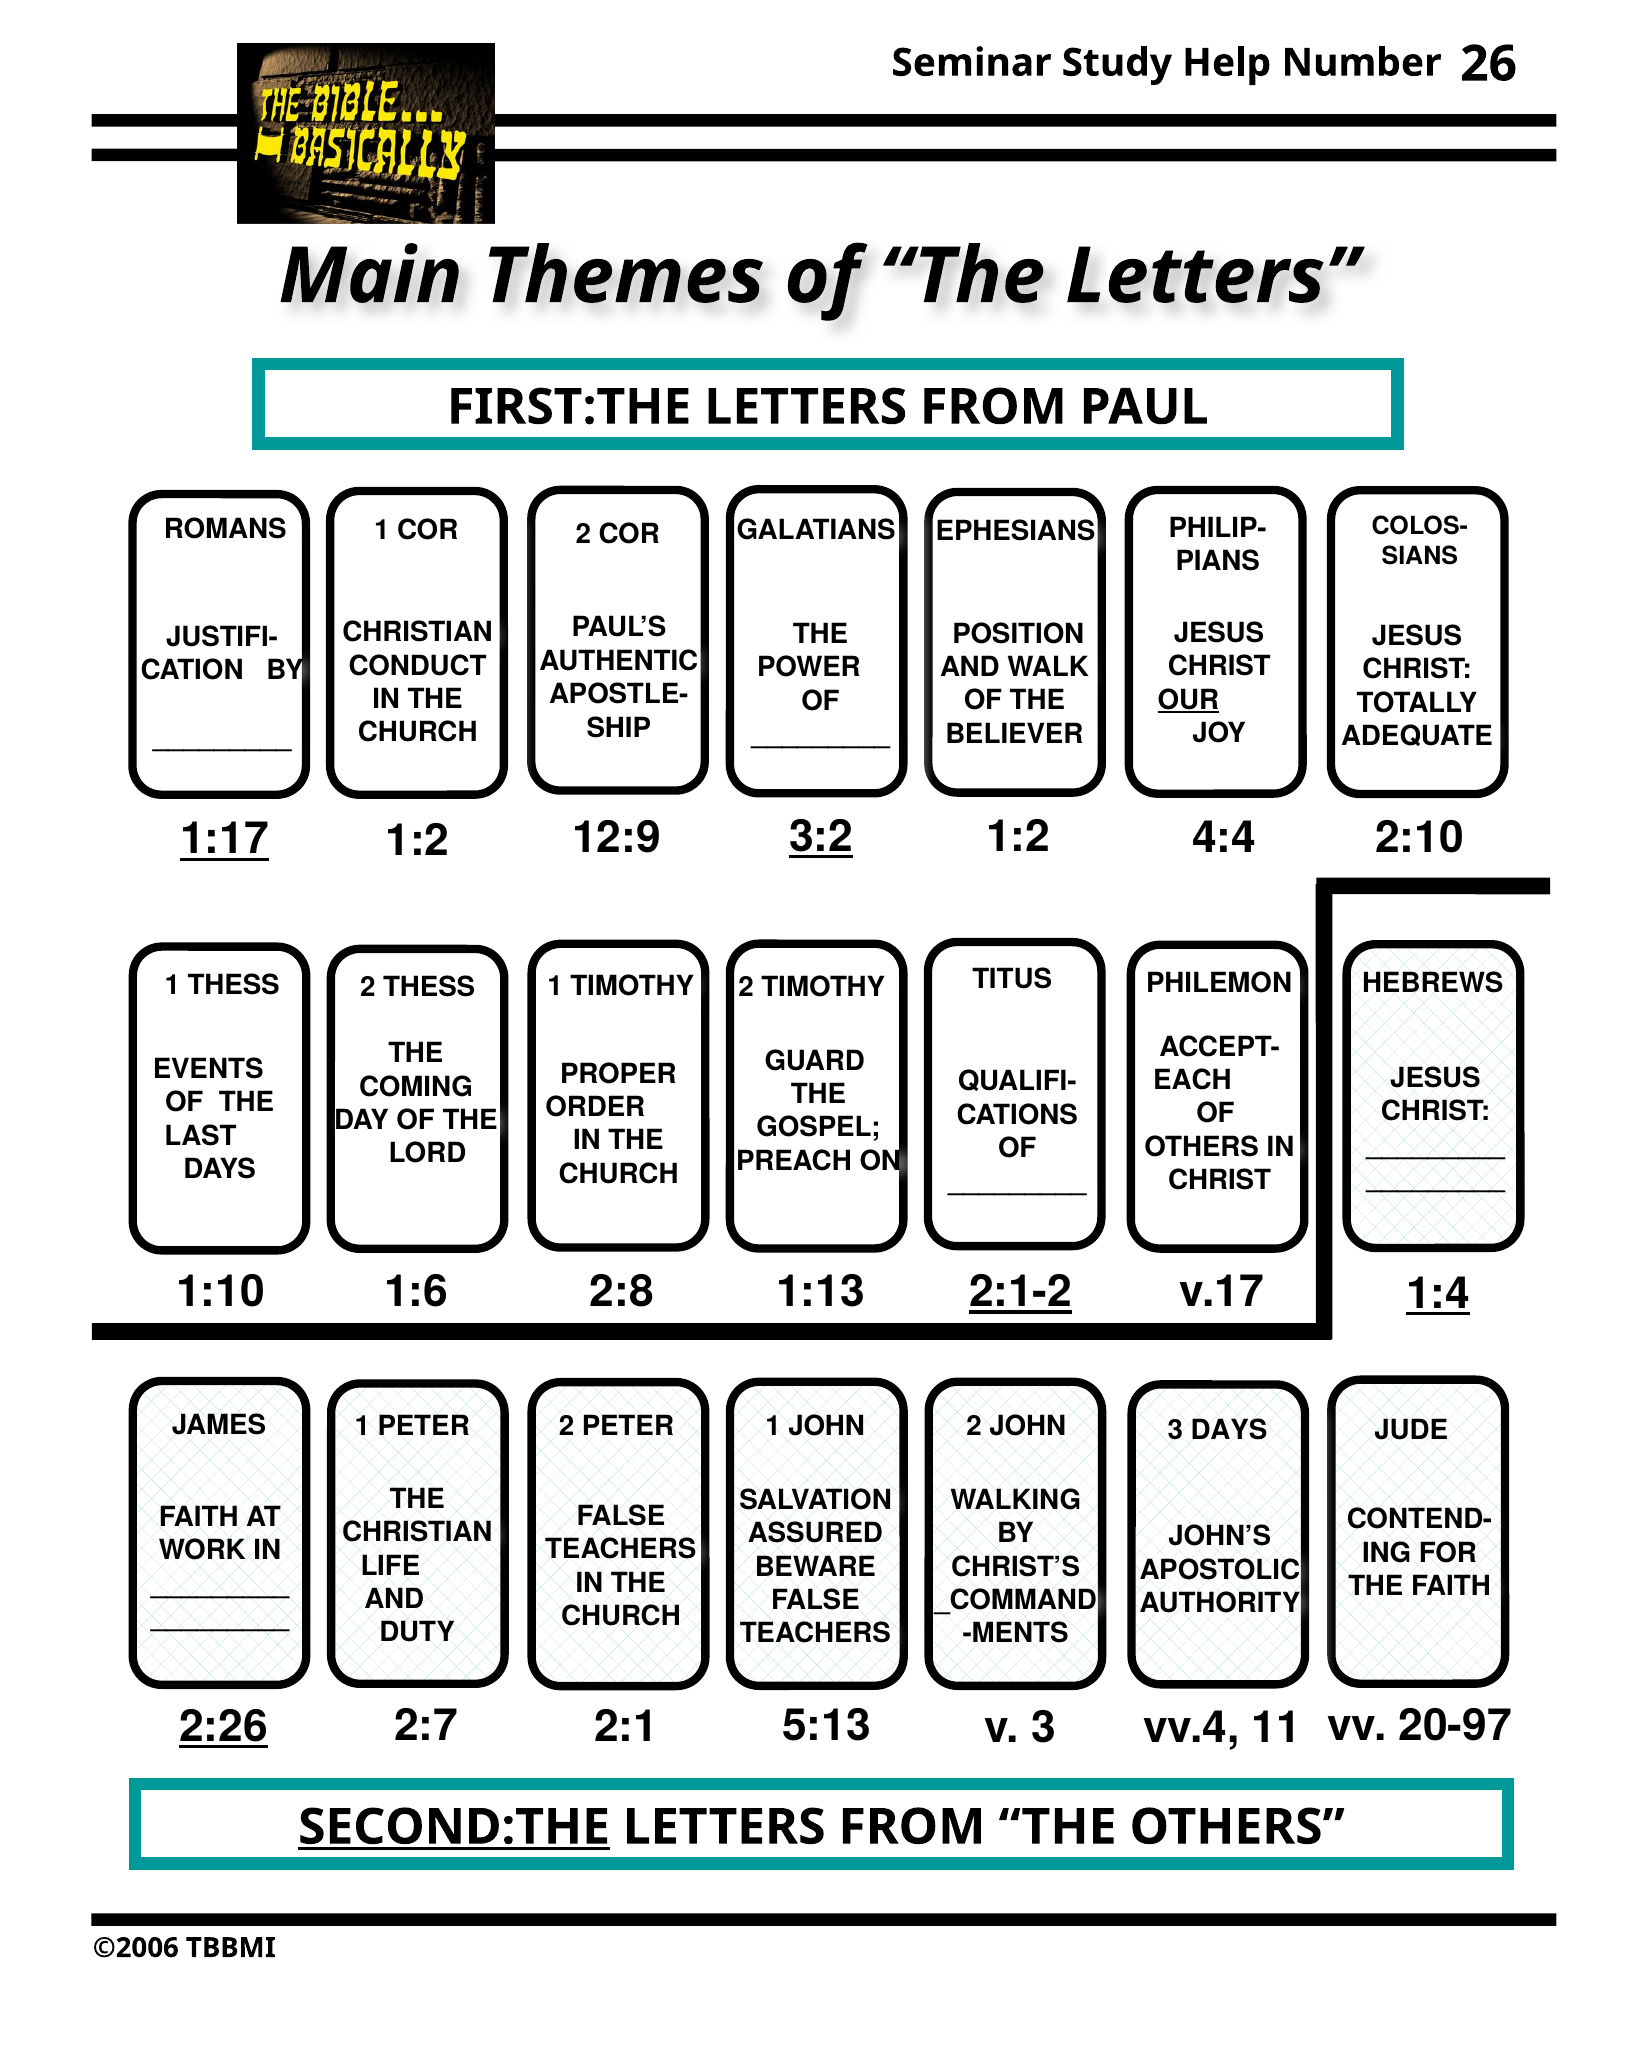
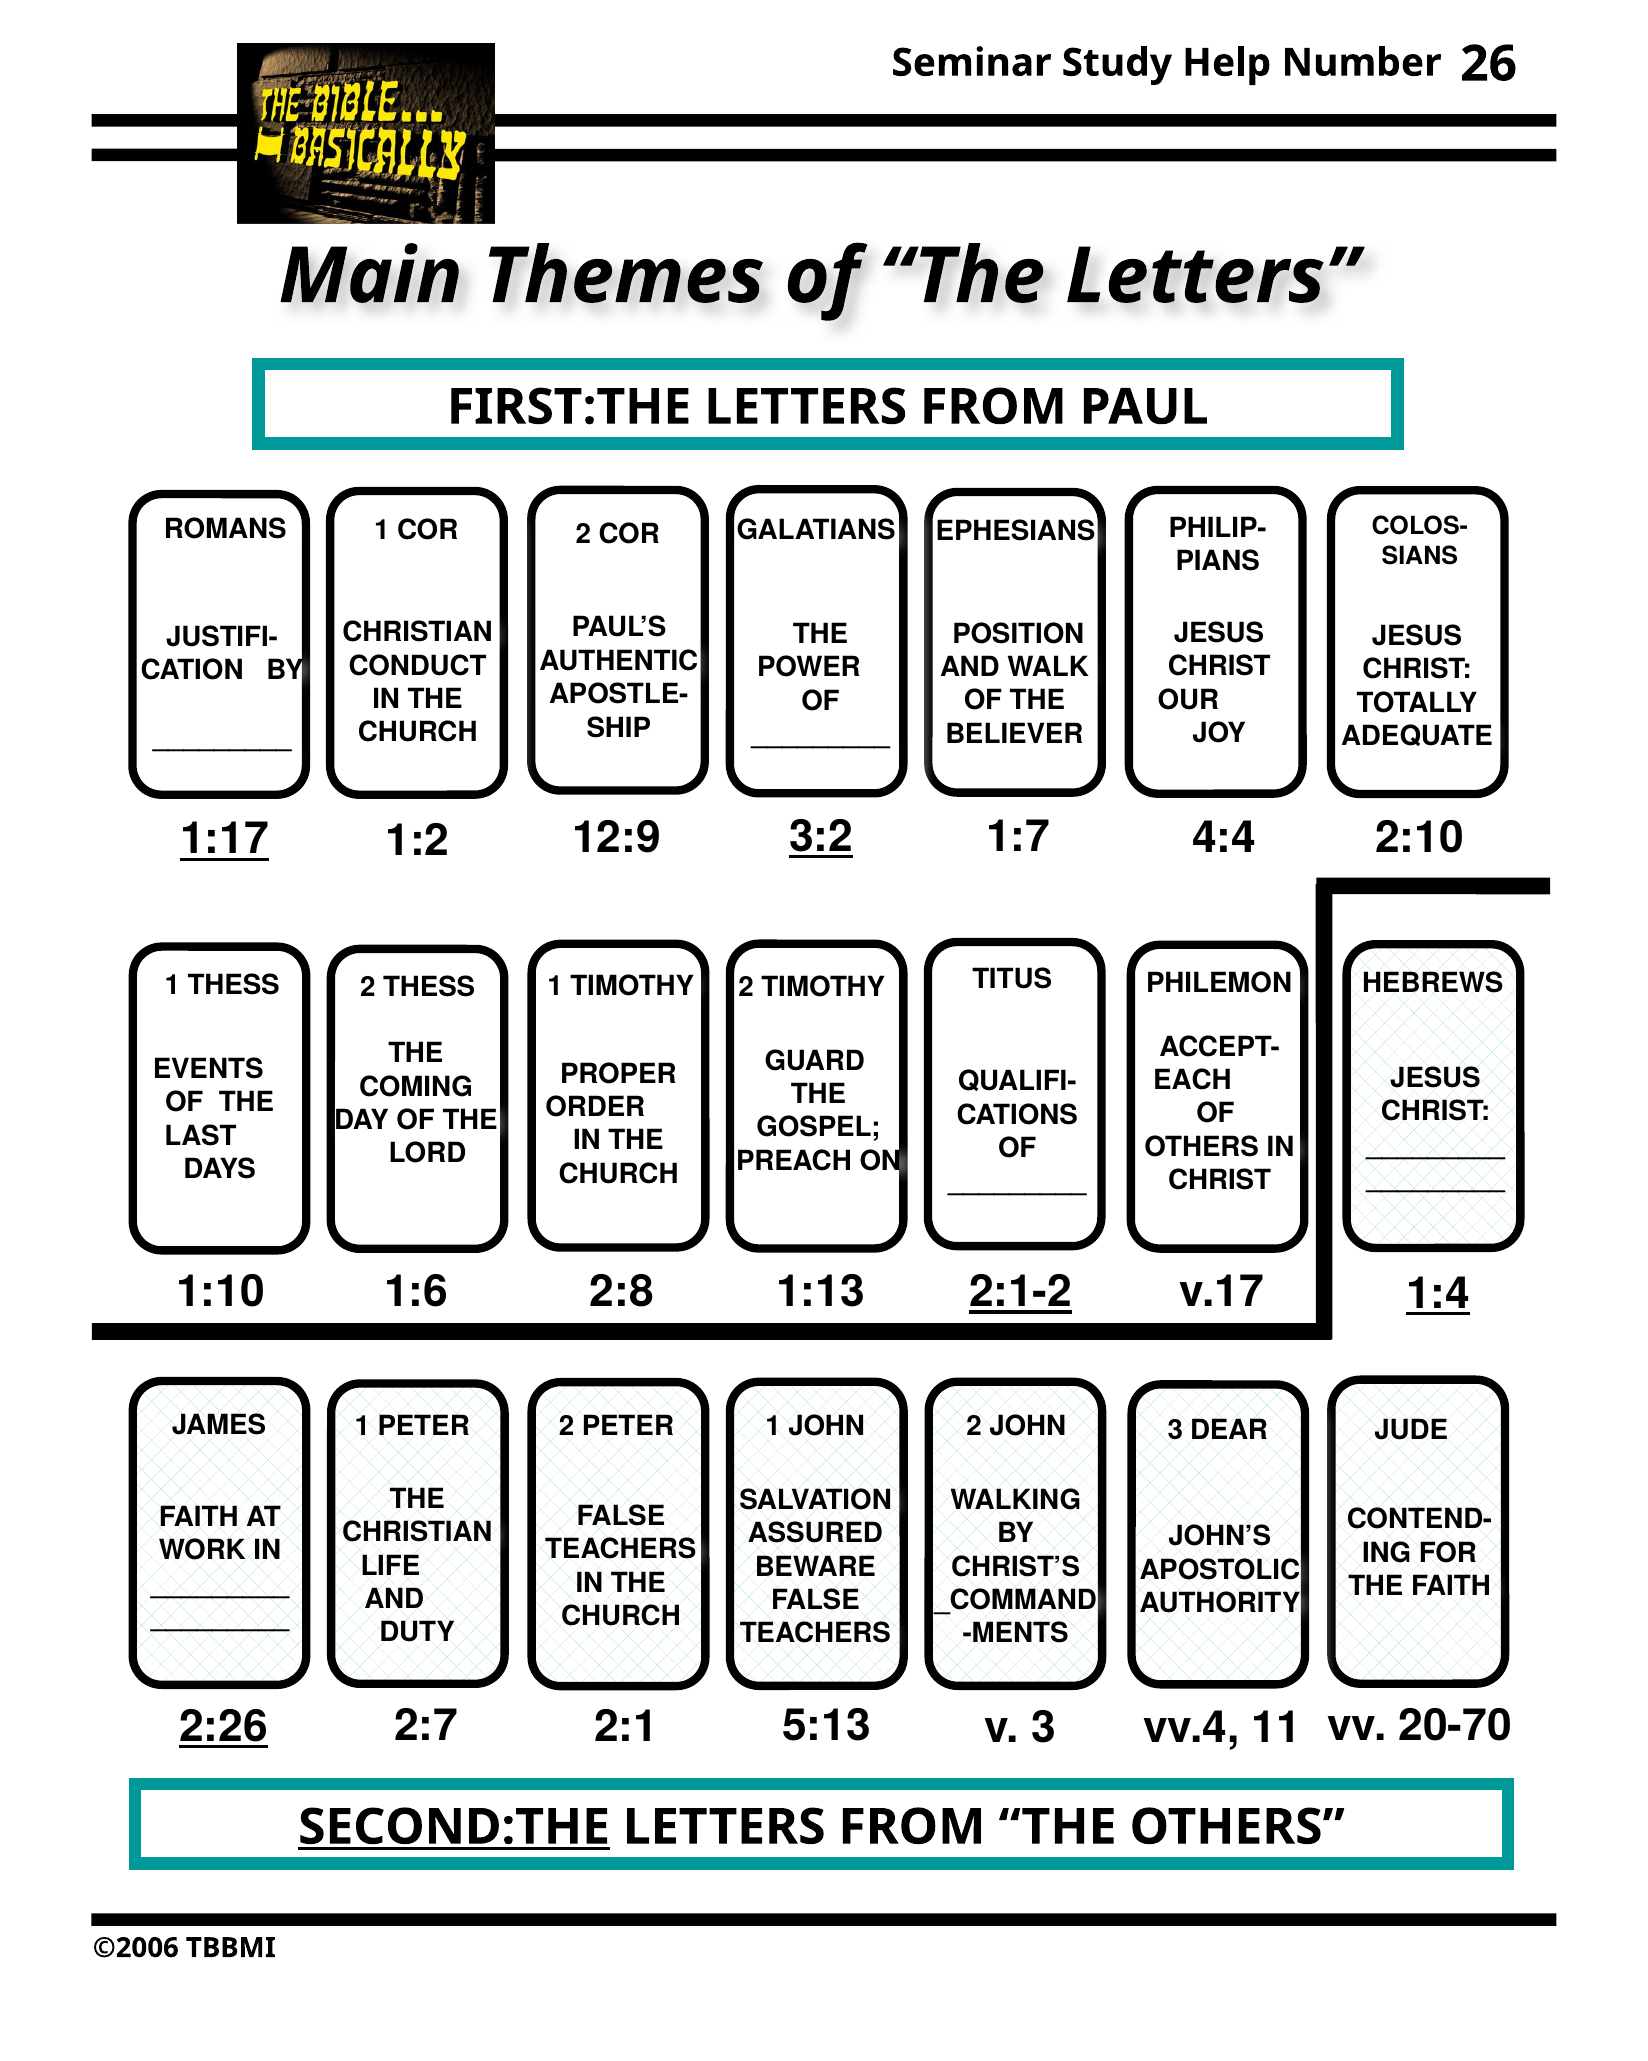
OUR underline: present -> none (1188, 700)
1:2: 1:2 -> 1:7 (1018, 837)
3 DAYS: DAYS -> DEAR (1229, 1431)
20-97: 20-97 -> 20-70 (1455, 1726)
